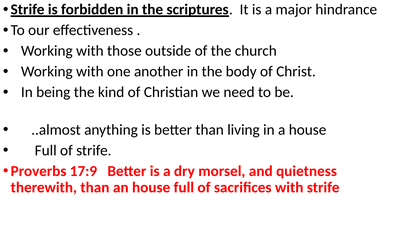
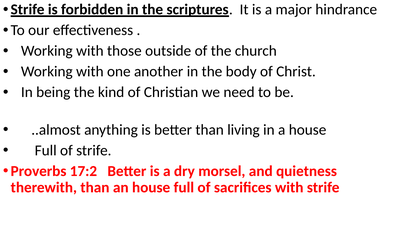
17:9: 17:9 -> 17:2 (83, 171)
